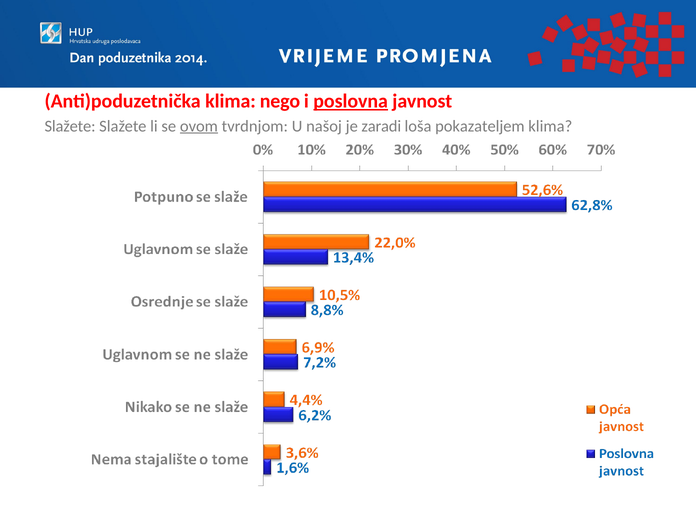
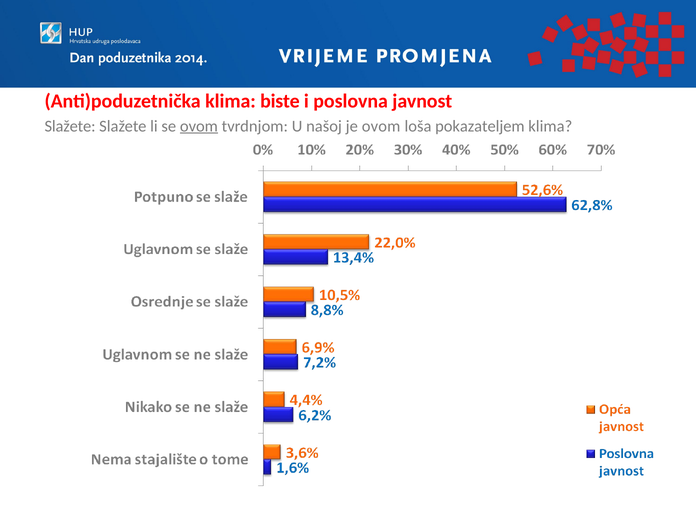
nego: nego -> biste (280, 101)
poslovna underline: present -> none (351, 101)
je zaradi: zaradi -> ovom (381, 126)
